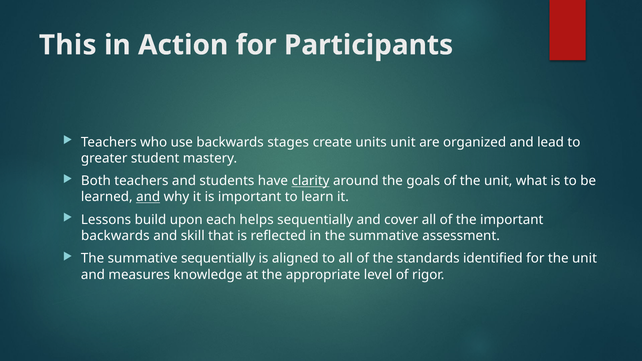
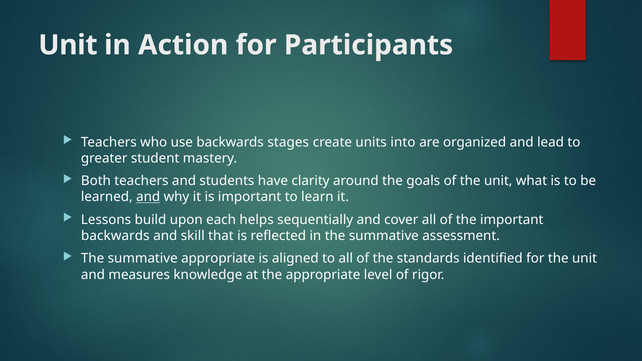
This: This -> Unit (68, 45)
units unit: unit -> into (403, 142)
clarity underline: present -> none (311, 181)
summative sequentially: sequentially -> appropriate (218, 259)
